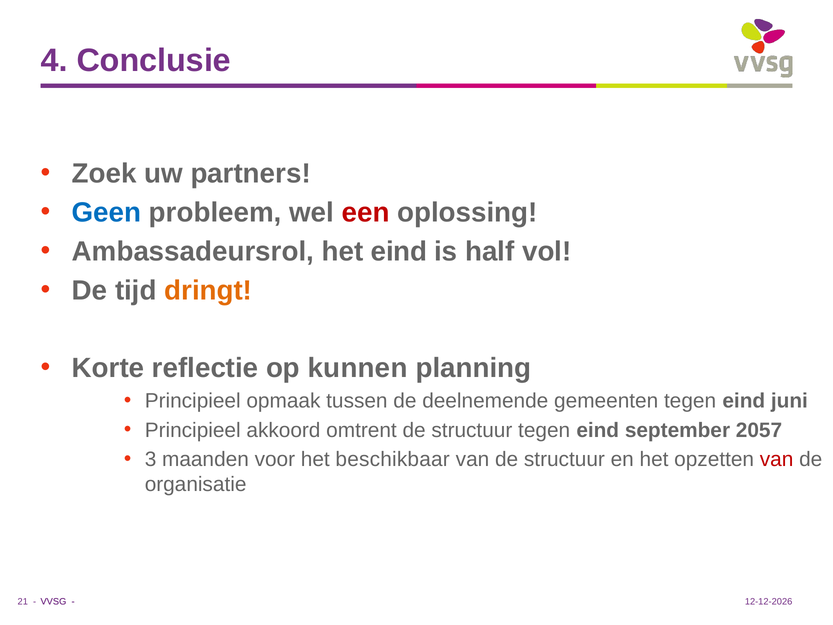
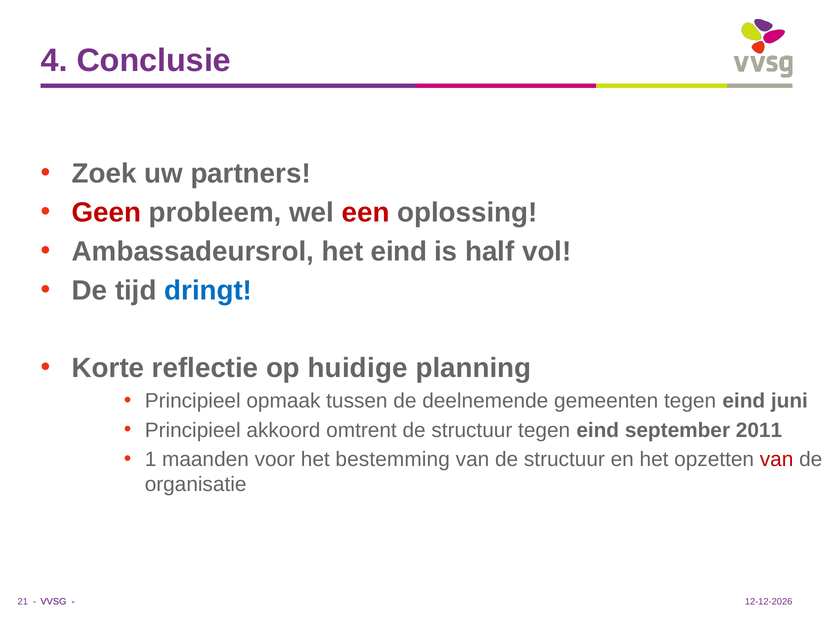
Geen colour: blue -> red (107, 213)
dringt colour: orange -> blue (208, 290)
kunnen: kunnen -> huidige (358, 368)
2057: 2057 -> 2011 (759, 430)
3: 3 -> 1 (151, 459)
beschikbaar: beschikbaar -> bestemming (393, 459)
